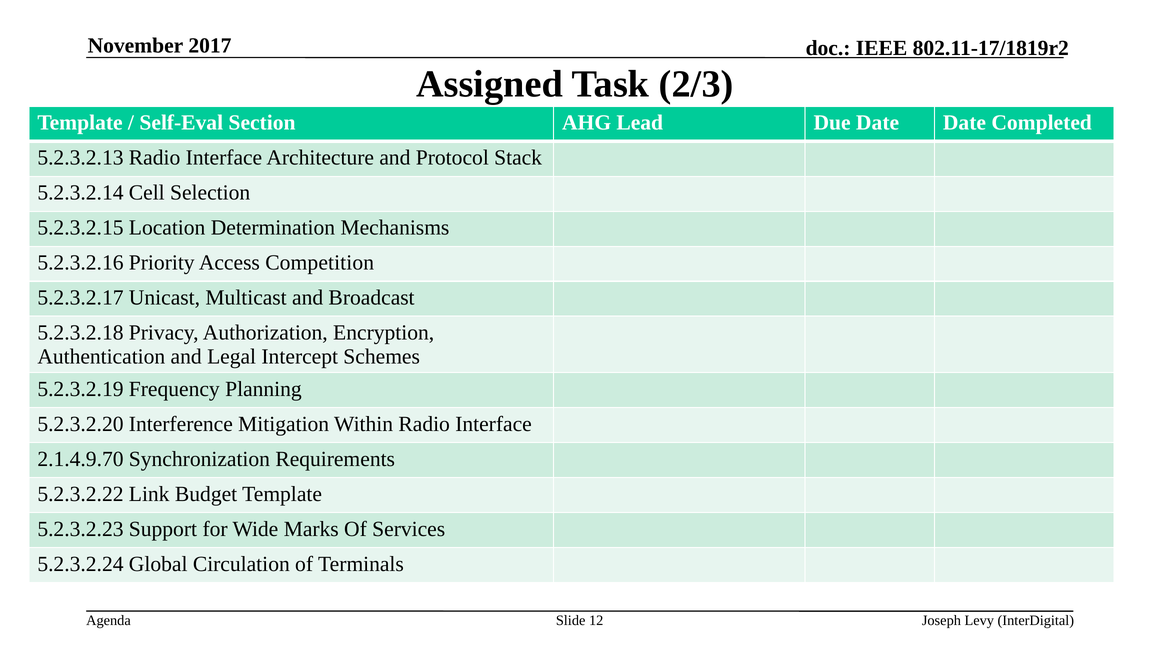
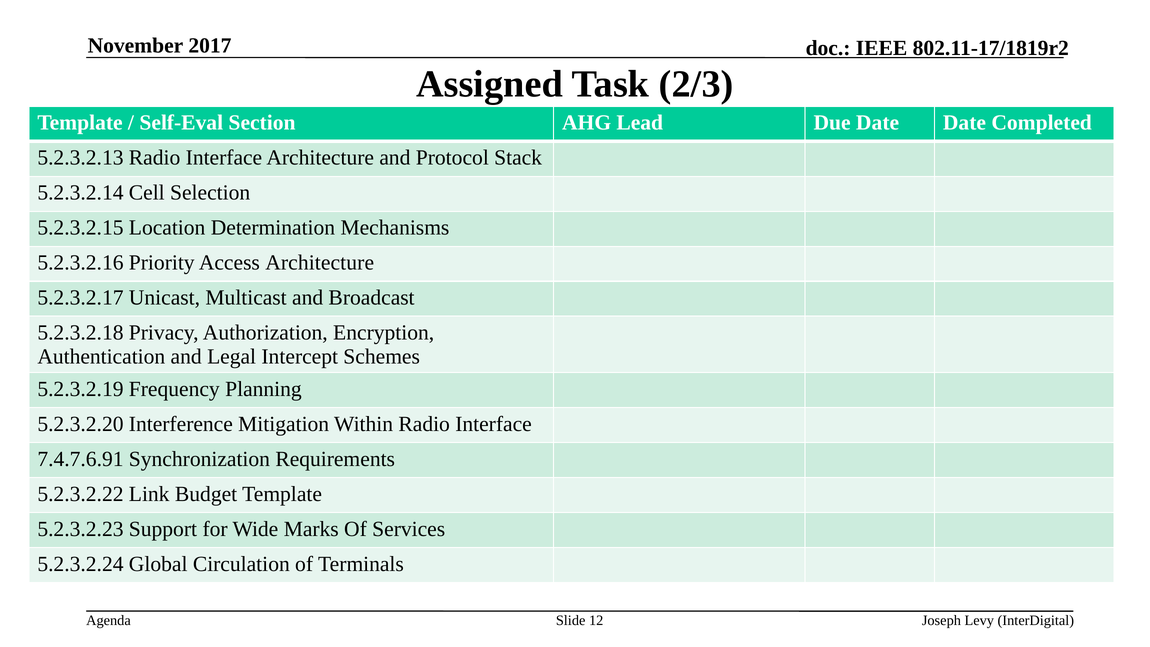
Access Competition: Competition -> Architecture (320, 263)
2.1.4.9.70: 2.1.4.9.70 -> 7.4.7.6.91 (80, 459)
